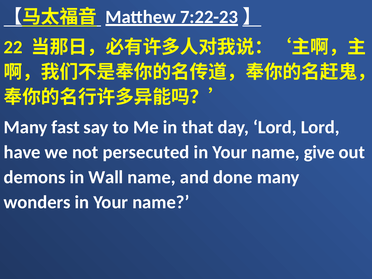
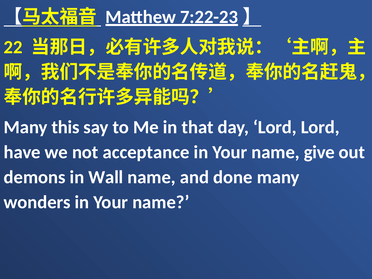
fast: fast -> this (66, 127)
persecuted: persecuted -> acceptance (146, 152)
